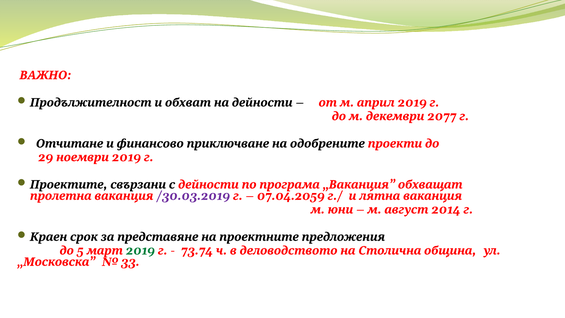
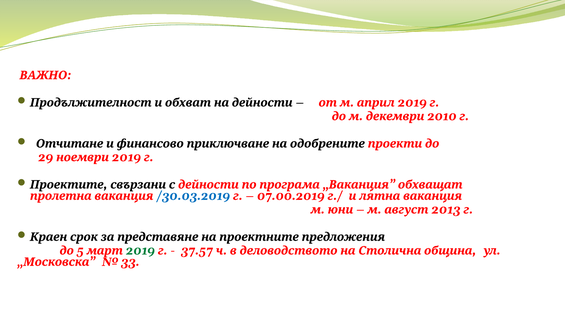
2077: 2077 -> 2010 (442, 116)
/30.03.2019 colour: purple -> blue (193, 196)
07.04.2059: 07.04.2059 -> 07.00.2019 (291, 196)
2014: 2014 -> 2013 (446, 210)
73.74: 73.74 -> 37.57 (197, 250)
